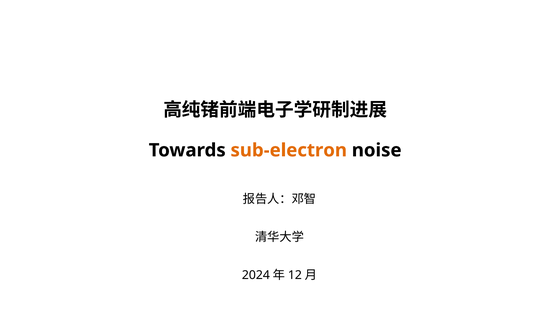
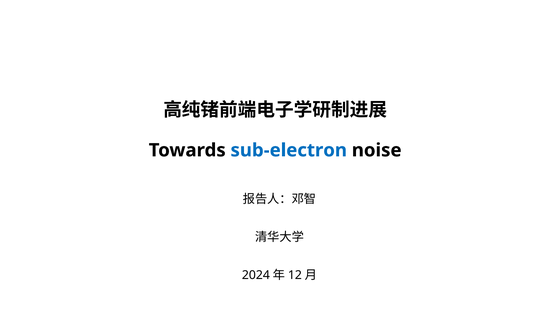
sub-electron colour: orange -> blue (289, 150)
